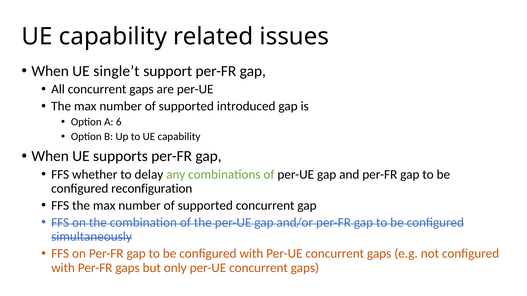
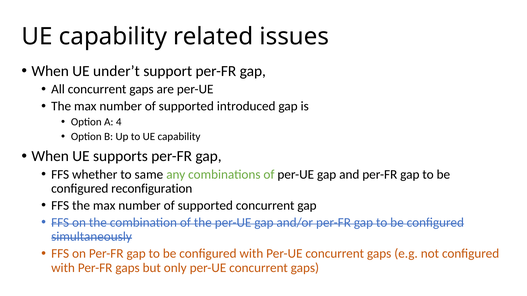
single’t: single’t -> under’t (116, 71)
6: 6 -> 4 (119, 122)
delay: delay -> same (149, 175)
